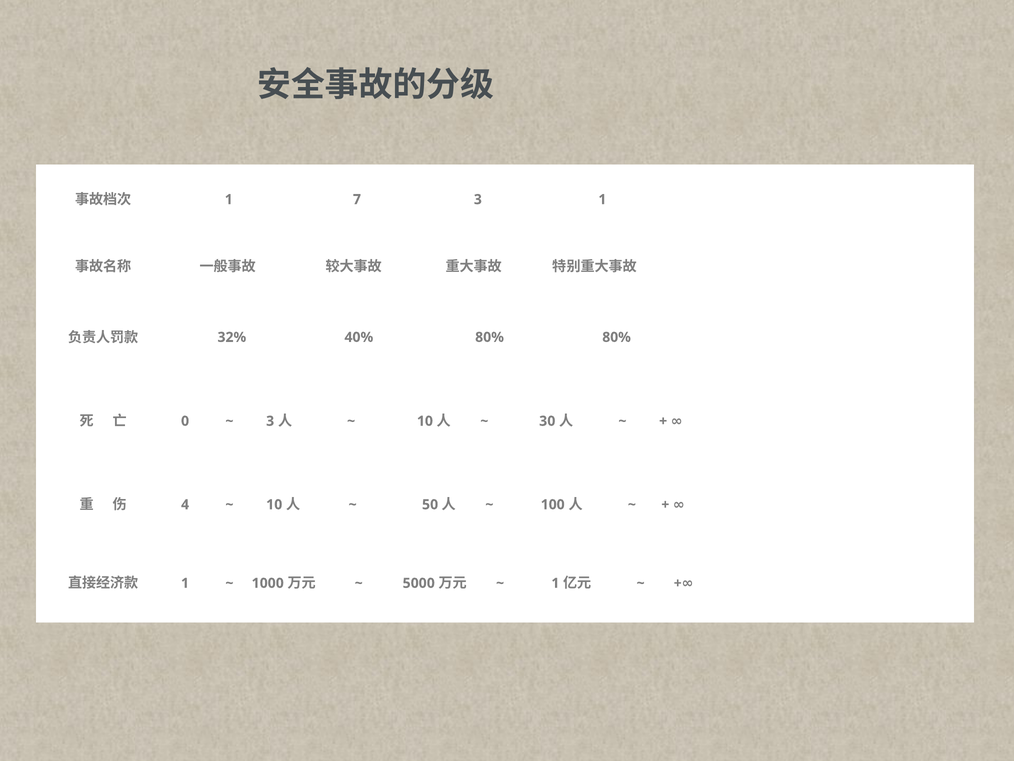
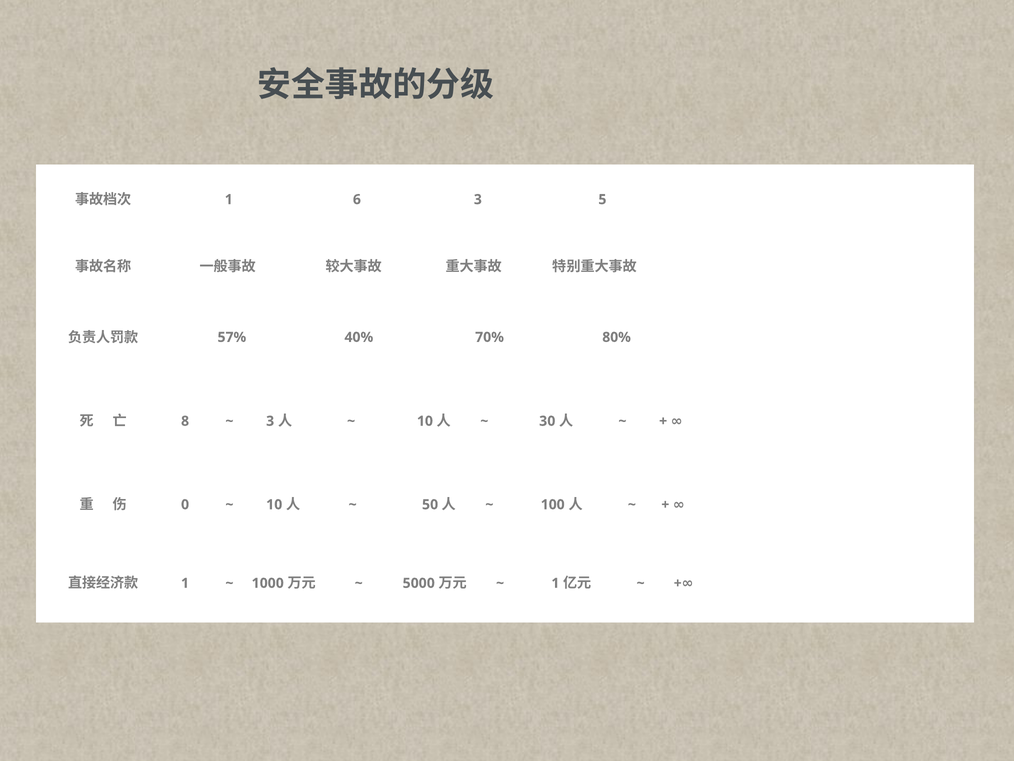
7: 7 -> 6 (357, 199)
3 1: 1 -> 5 (602, 199)
32%: 32% -> 57% (232, 337)
40% 80%: 80% -> 70% (490, 337)
0: 0 -> 8 (185, 421)
4: 4 -> 0 (185, 504)
